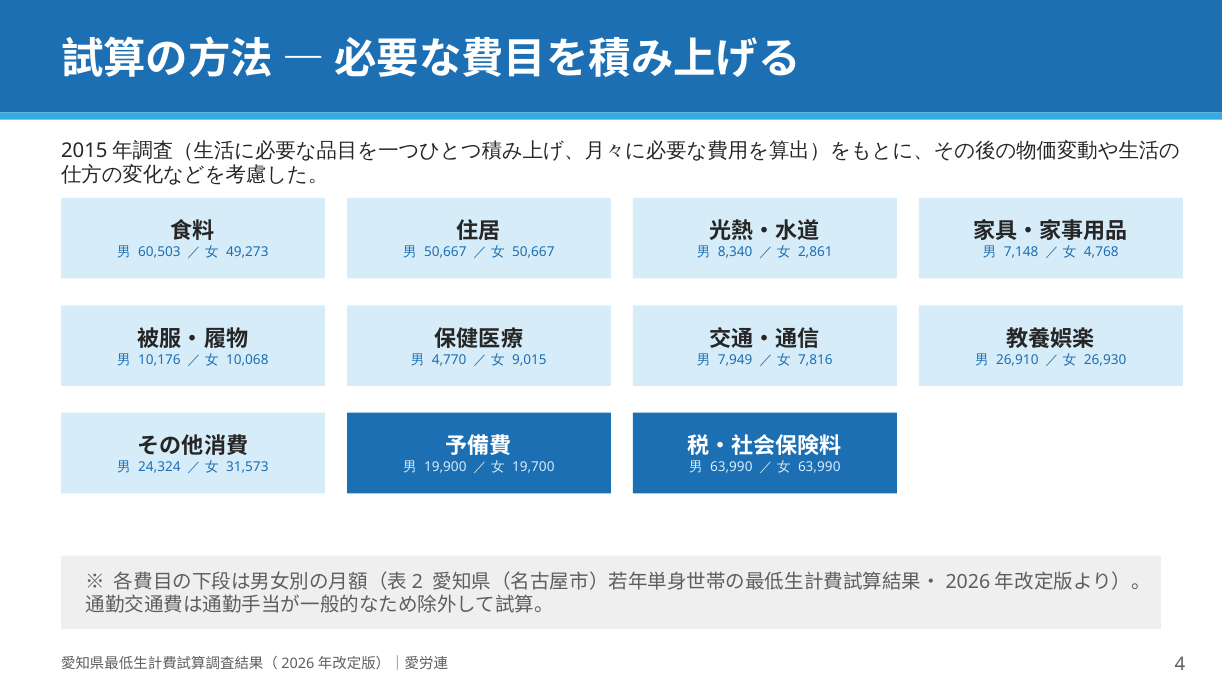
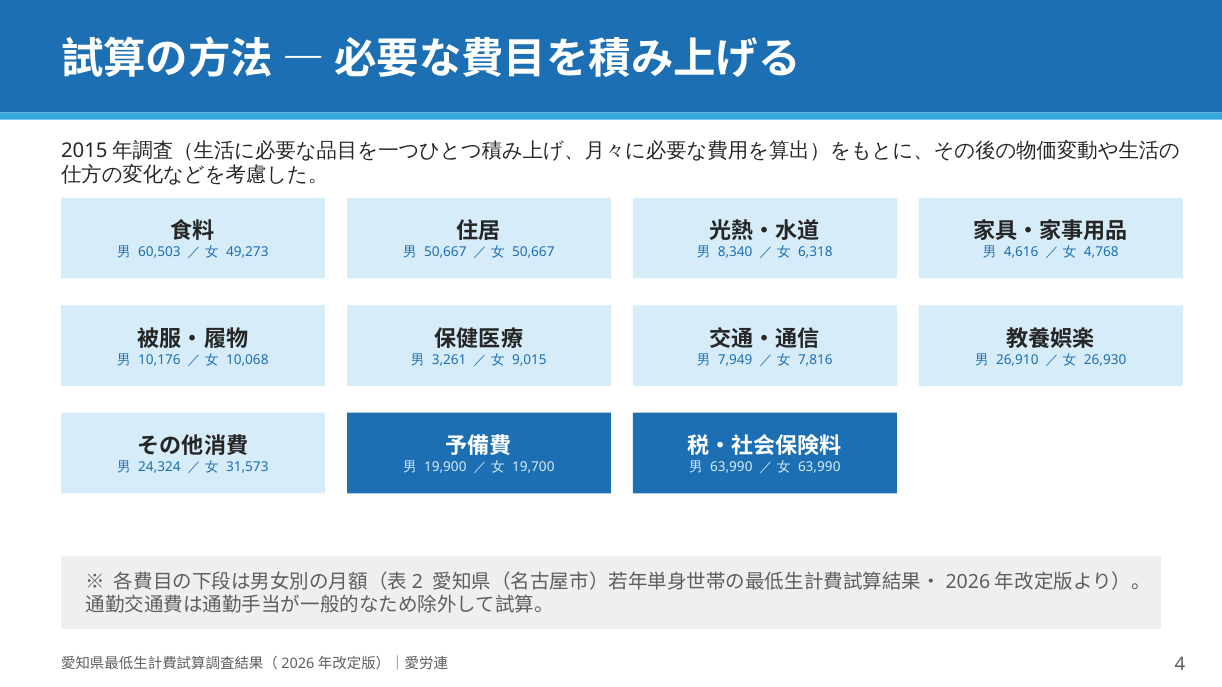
2,861: 2,861 -> 6,318 (815, 252)
7,148: 7,148 -> 4,616 (1021, 252)
4,770: 4,770 -> 3,261 (449, 360)
